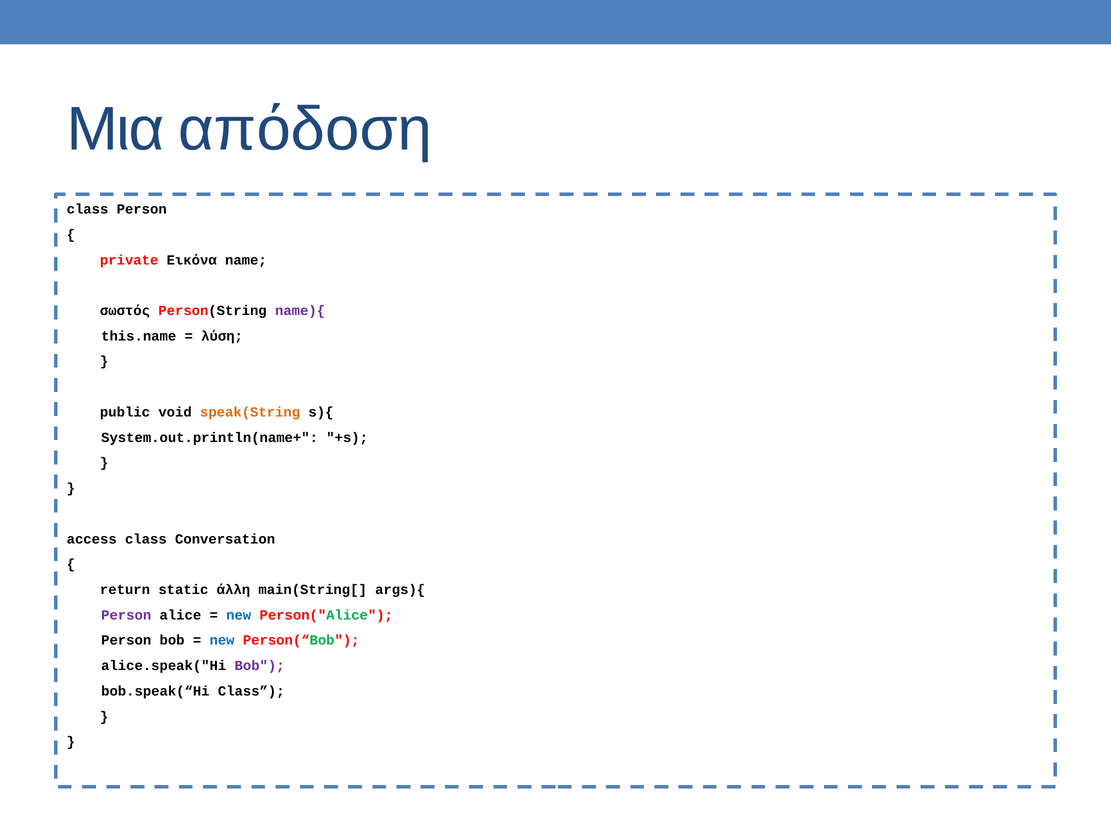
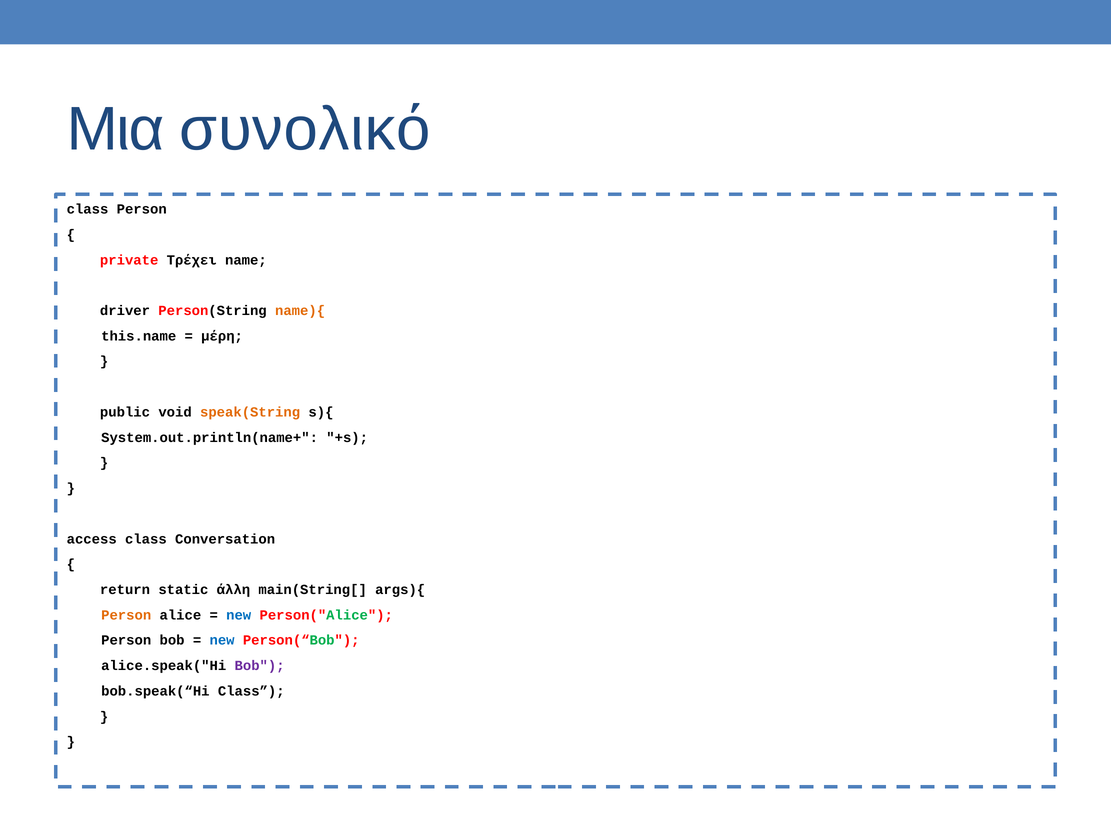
απόδοση: απόδοση -> συνολικό (305, 129)
Εικόνα: Εικόνα -> Τρέχει (192, 260)
σωστός: σωστός -> driver (125, 311)
name){ colour: purple -> orange (300, 311)
λύση: λύση -> μέρη (222, 336)
Person colour: purple -> orange (126, 615)
